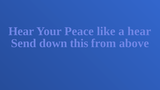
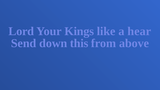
Hear: Hear -> Lord (21, 31)
Peace: Peace -> Kings (79, 31)
